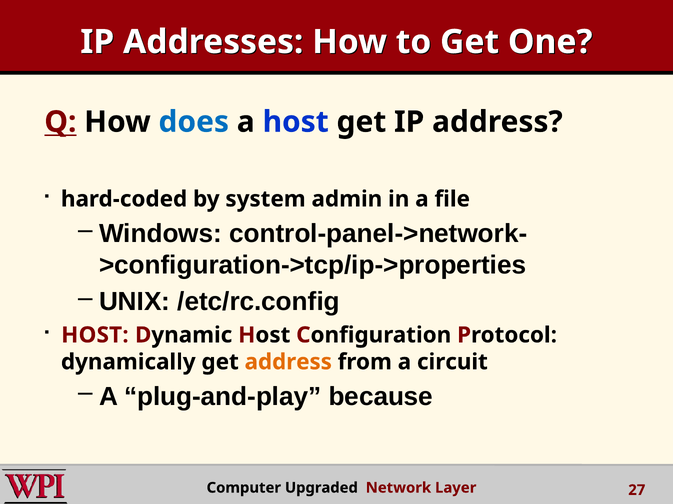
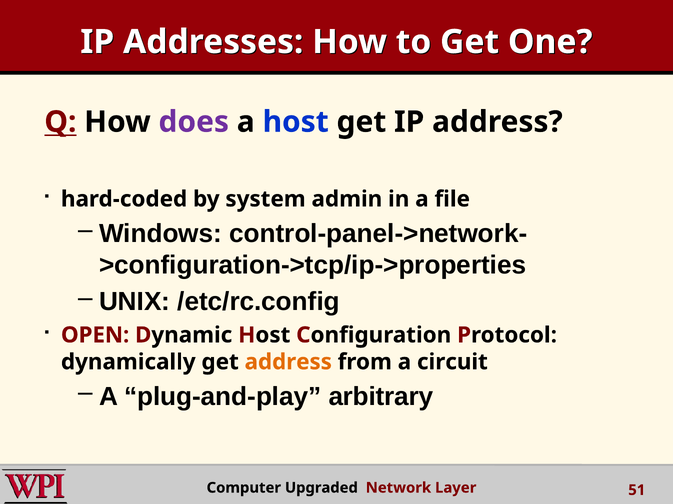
does colour: blue -> purple (194, 122)
HOST: HOST -> OPEN (95, 336)
because: because -> arbitrary (381, 397)
27: 27 -> 51 (637, 491)
